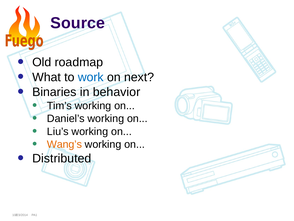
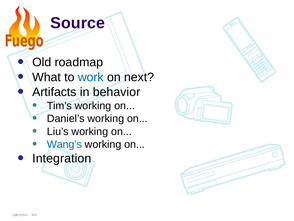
Binaries: Binaries -> Artifacts (54, 92)
Wang’s colour: orange -> blue (64, 144)
Distributed: Distributed -> Integration (62, 158)
